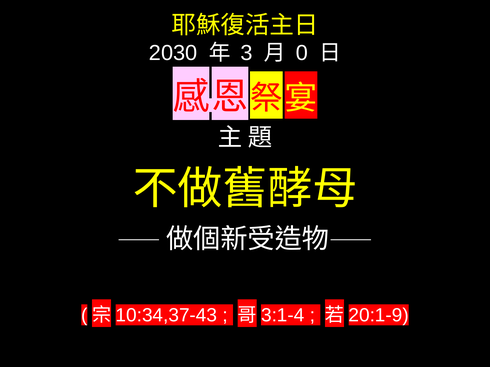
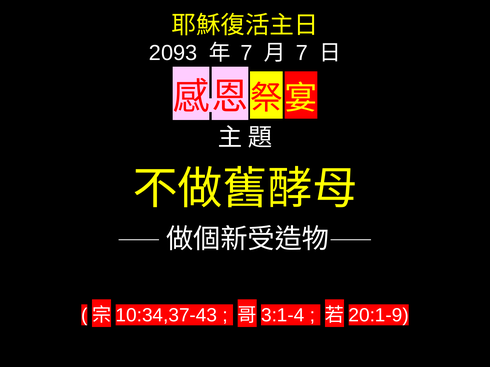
2030: 2030 -> 2093 (173, 53)
3: 3 -> 7 (247, 53)
0: 0 -> 7 (302, 53)
